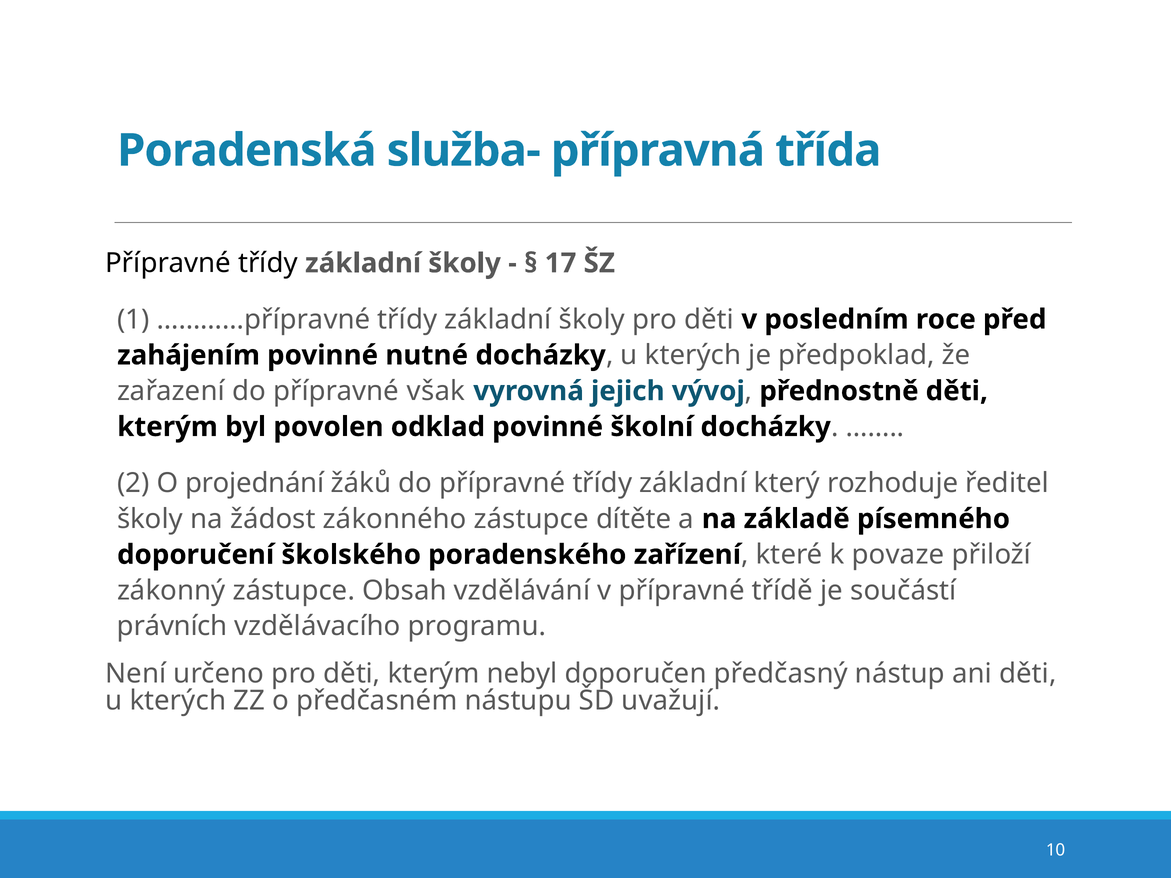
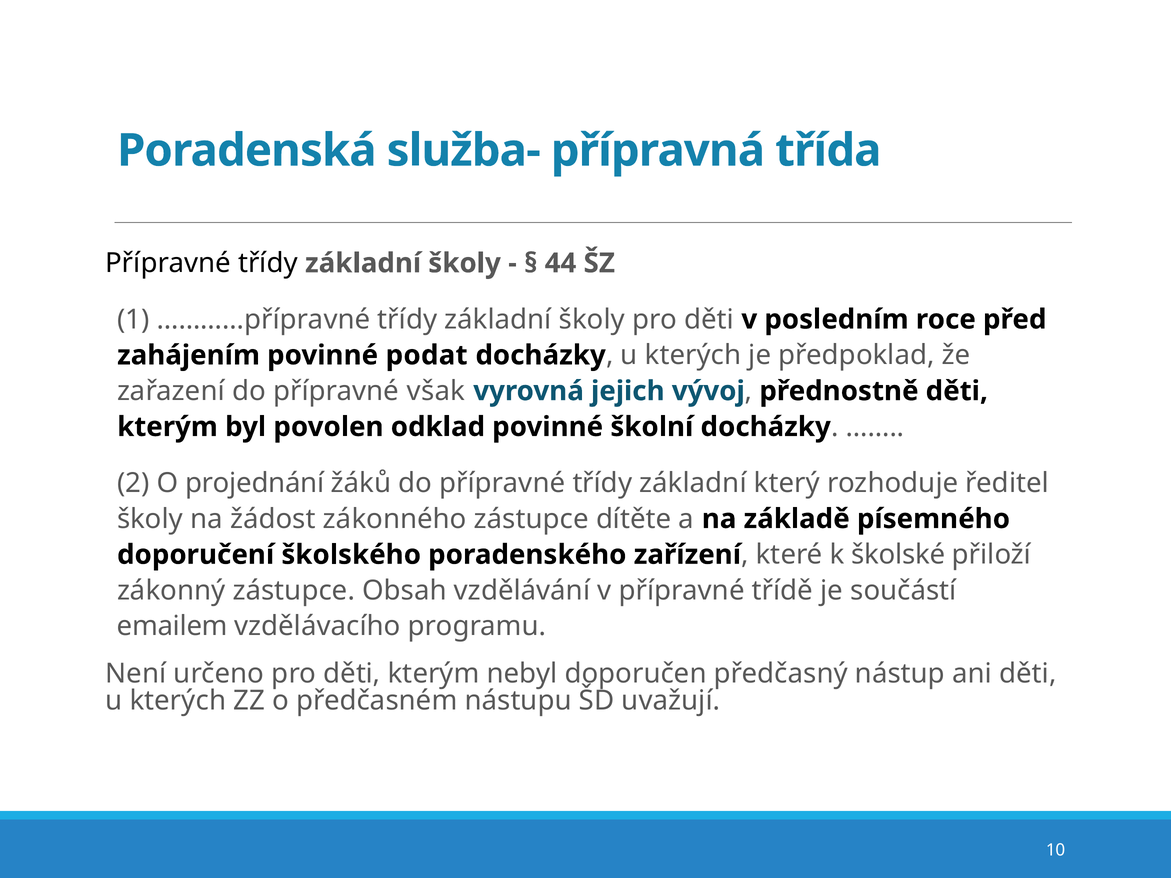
17: 17 -> 44 (561, 263)
nutné: nutné -> podat (427, 355)
povaze: povaze -> školské (898, 555)
právních: právních -> emailem (172, 627)
